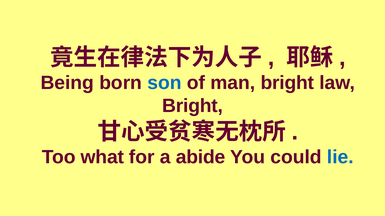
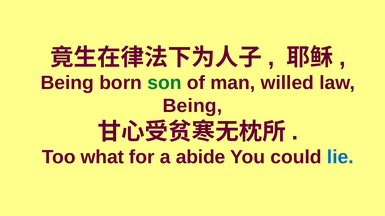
son colour: blue -> green (164, 83)
man bright: bright -> willed (287, 83)
Bright: Bright -> Being (192, 106)
